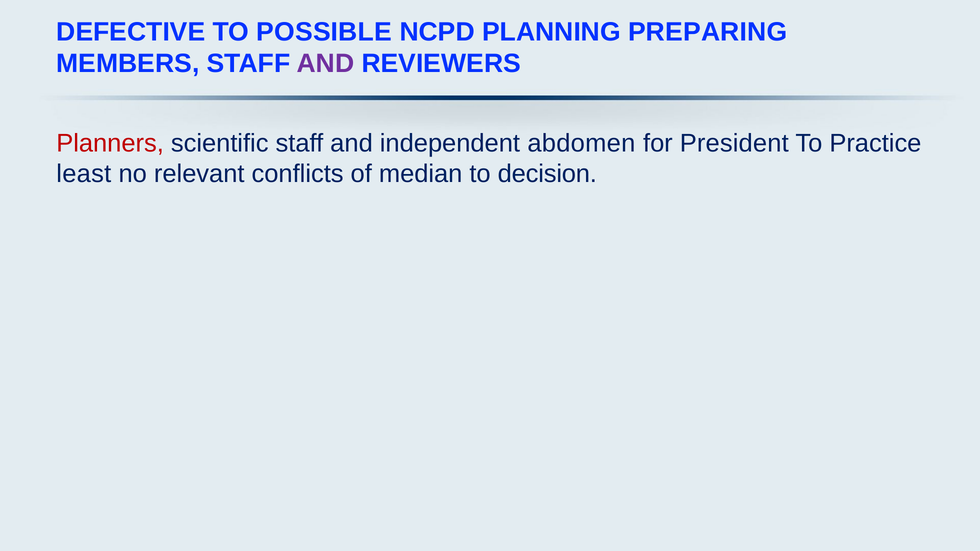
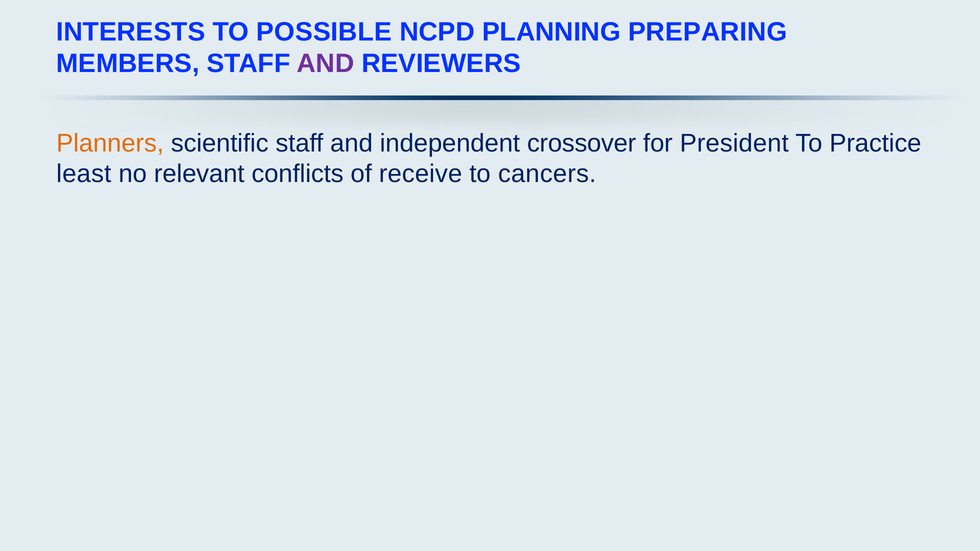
DEFECTIVE: DEFECTIVE -> INTERESTS (131, 32)
Planners colour: red -> orange (110, 143)
abdomen: abdomen -> crossover (582, 143)
median: median -> receive (421, 174)
decision: decision -> cancers (547, 174)
